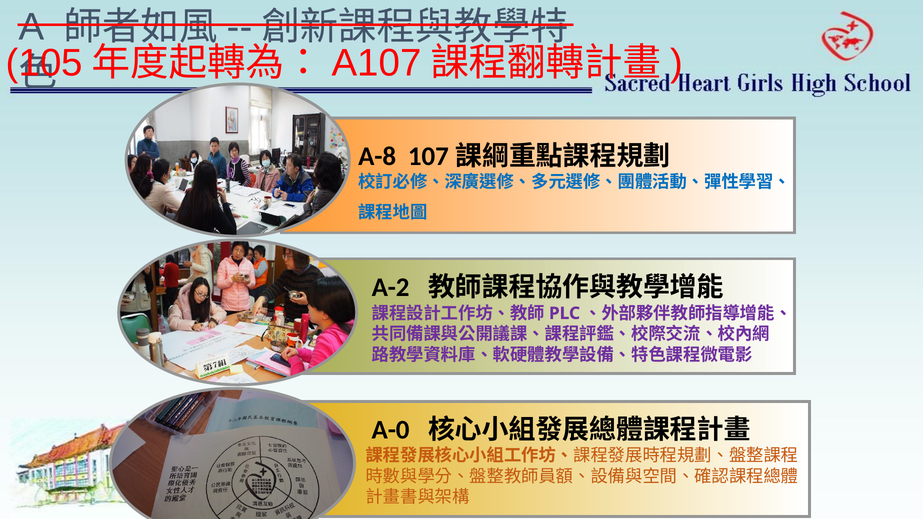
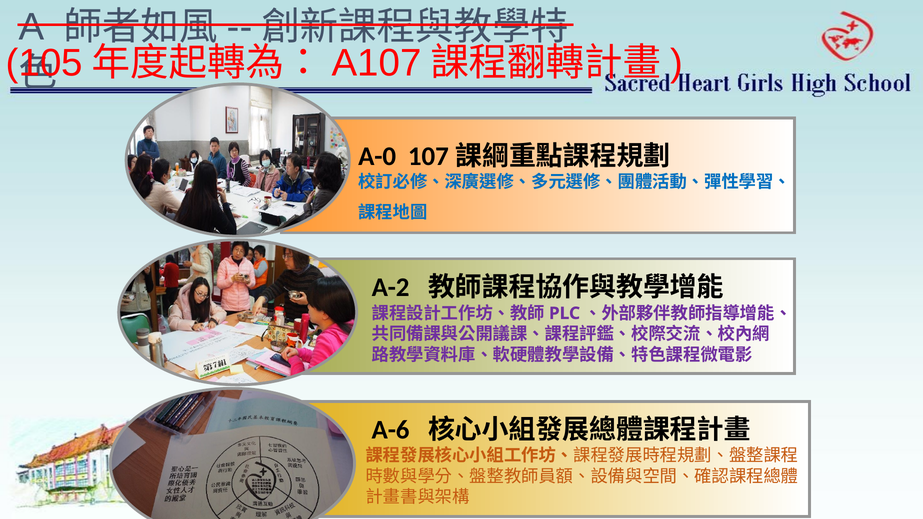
A-8: A-8 -> A-0 (377, 156)
A-0: A-0 -> A-6 (391, 430)
